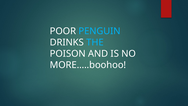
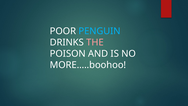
THE colour: light blue -> pink (95, 42)
